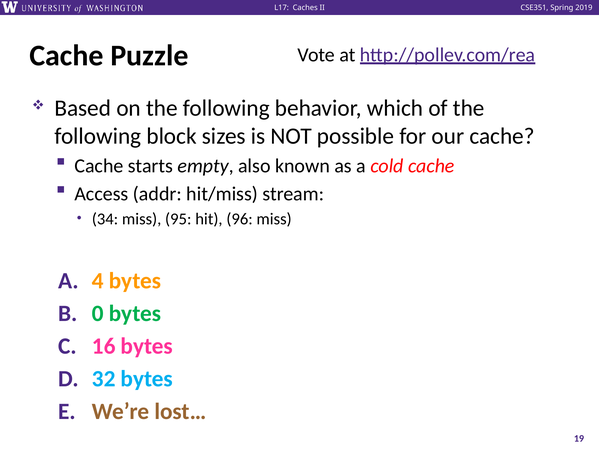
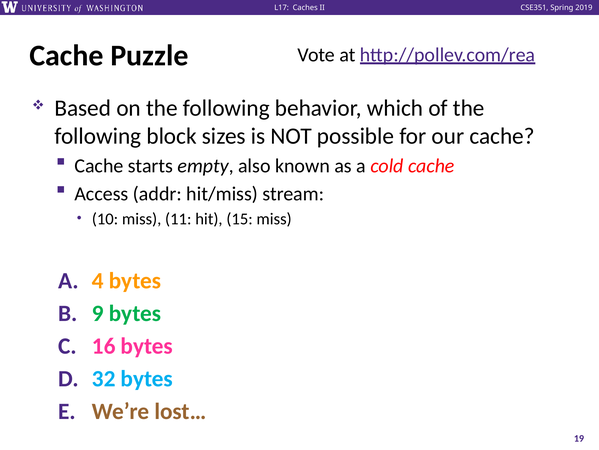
34: 34 -> 10 (105, 219)
95: 95 -> 11 (178, 219)
96: 96 -> 15 (240, 219)
0: 0 -> 9 (98, 313)
